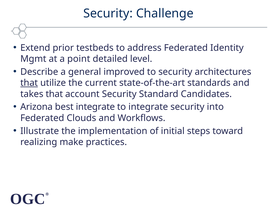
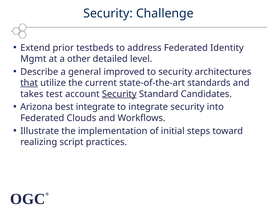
point: point -> other (79, 59)
takes that: that -> test (54, 94)
Security underline: none -> present (119, 94)
make: make -> script (72, 142)
